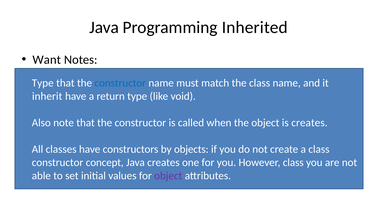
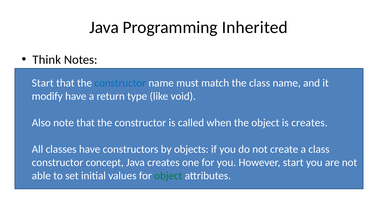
Want: Want -> Think (47, 59)
Type: Type -> Start (43, 83)
inherit: inherit -> modify (47, 96)
However class: class -> start (293, 162)
object colour: purple -> green (168, 176)
